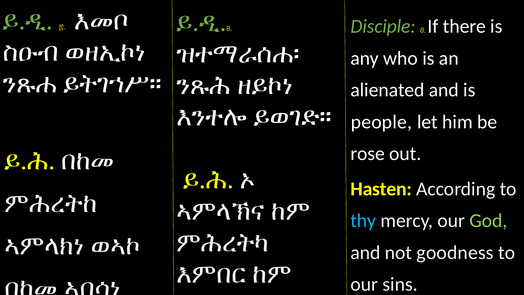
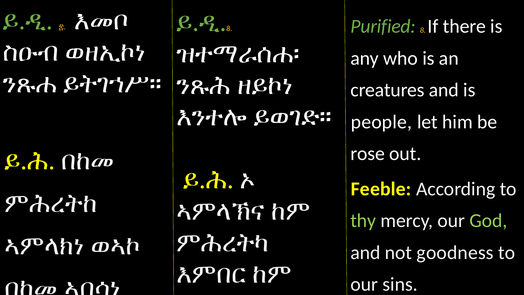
Disciple: Disciple -> Purified (383, 26)
alienated: alienated -> creatures (388, 90)
Hasten: Hasten -> Feeble (381, 189)
thy colour: light blue -> light green (363, 221)
